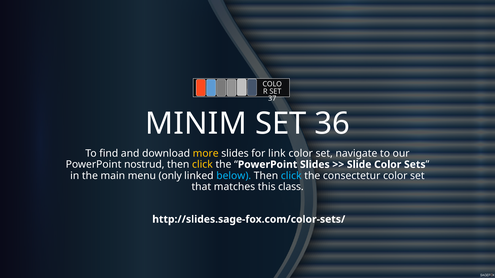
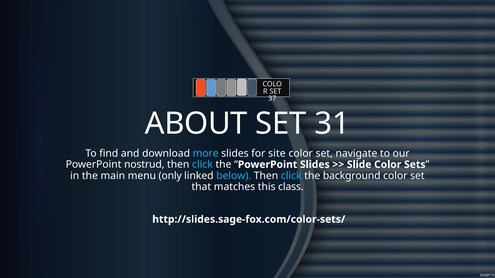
MINIM: MINIM -> ABOUT (196, 124)
36: 36 -> 31 (332, 124)
more colour: yellow -> light blue (206, 154)
link: link -> site (277, 154)
click colour: yellow -> light blue (202, 165)
consectetur: consectetur -> background (352, 176)
